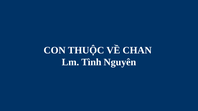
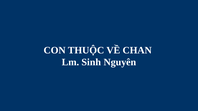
Tình: Tình -> Sinh (91, 62)
